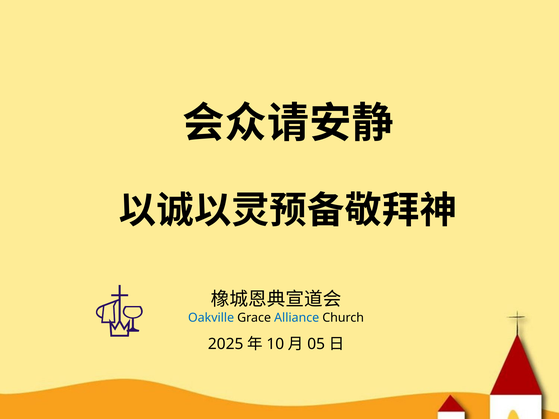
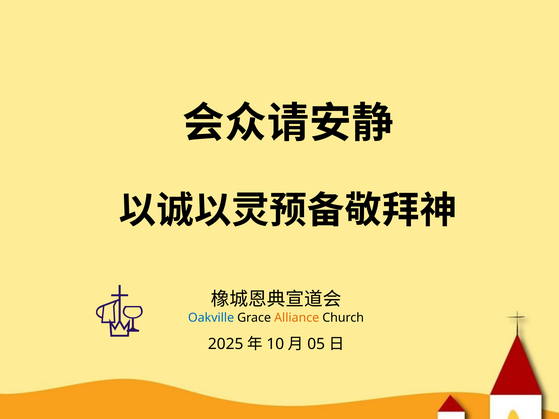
Alliance colour: blue -> orange (297, 318)
